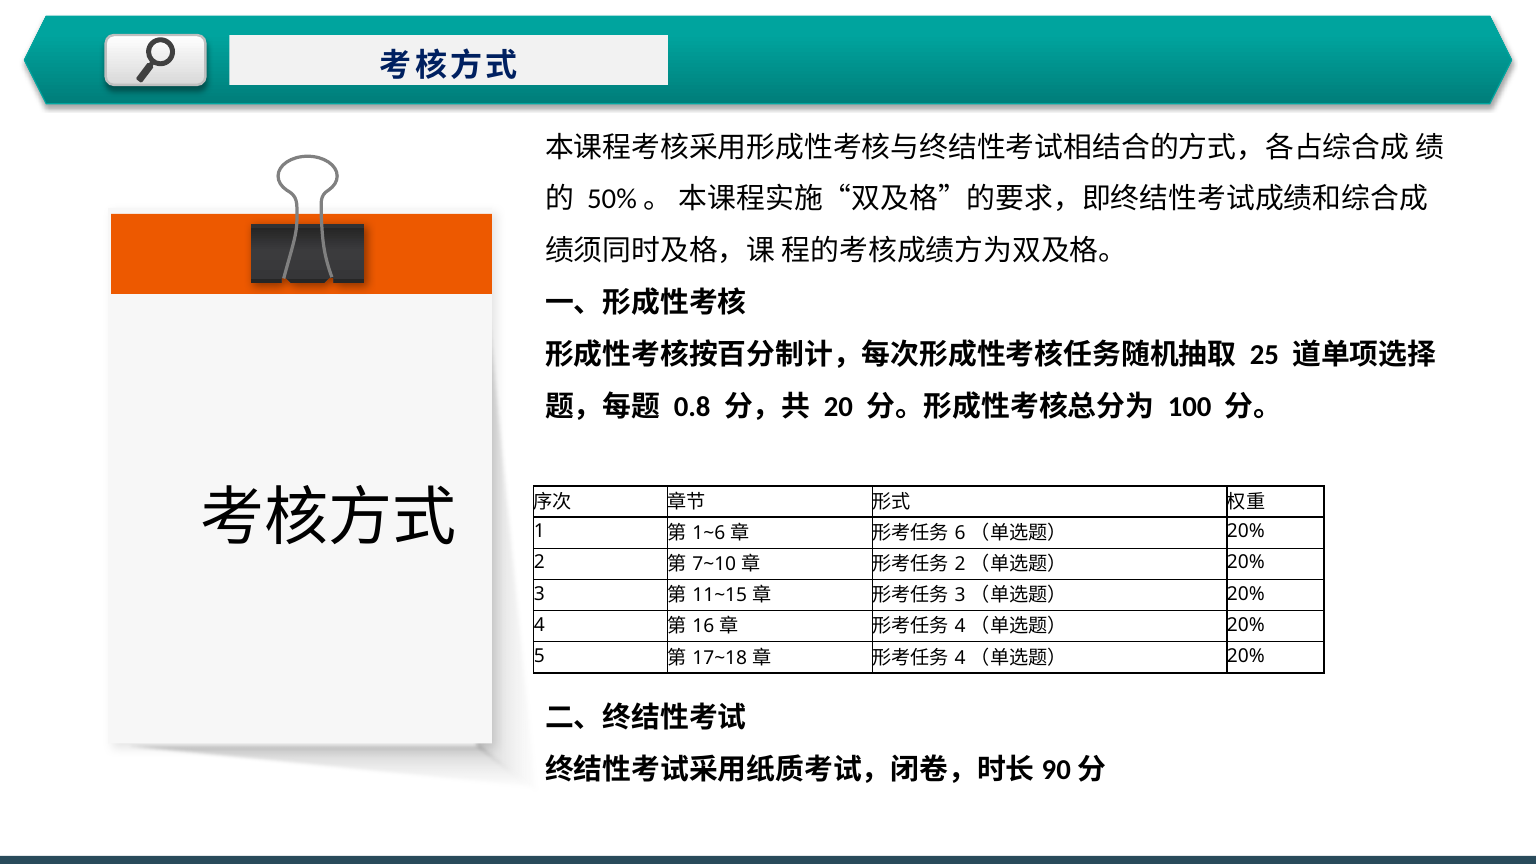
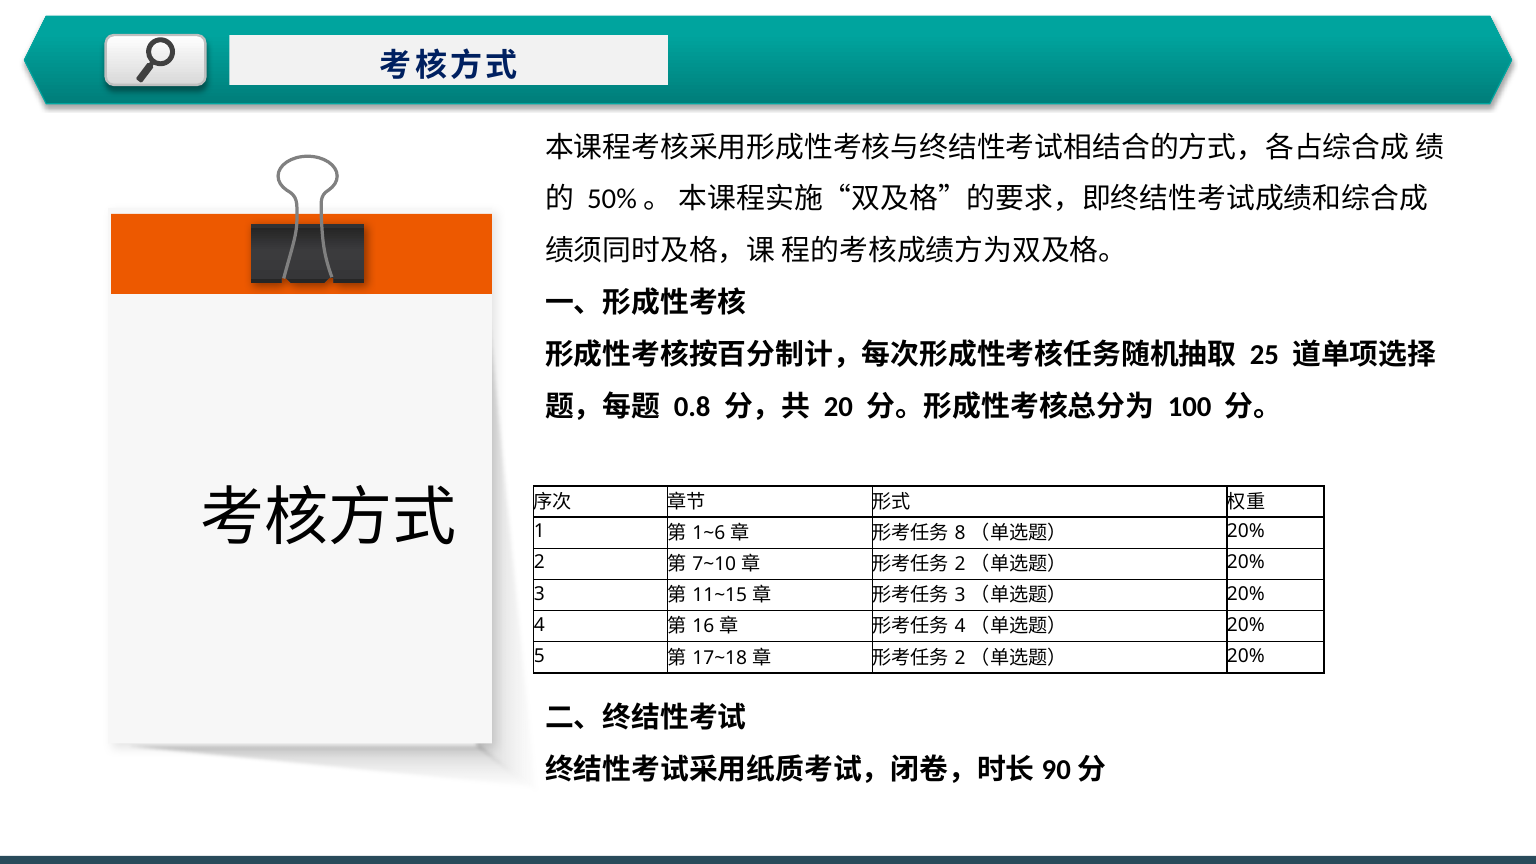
6: 6 -> 8 (960, 533)
4: 4 -> 2 (960, 658)
